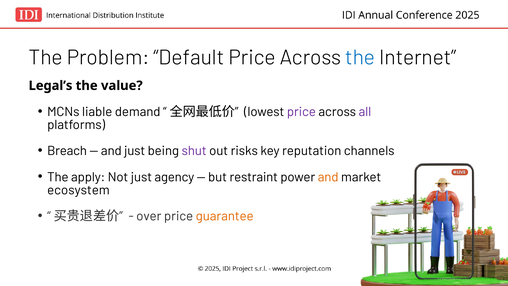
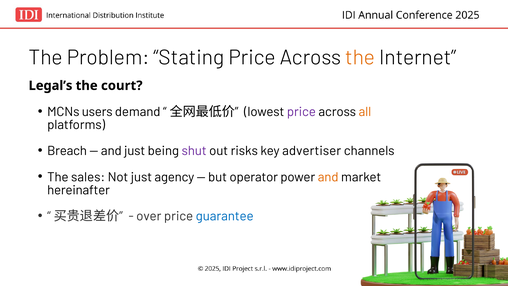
Default: Default -> Stating (189, 57)
the colour: blue -> orange (360, 57)
value: value -> court (122, 86)
liable: liable -> users (97, 112)
all colour: purple -> orange (365, 112)
reputation: reputation -> advertiser (312, 151)
apply: apply -> sales (88, 177)
restraint: restraint -> operator (254, 177)
ecosystem: ecosystem -> hereinafter (79, 190)
guarantee colour: orange -> blue (225, 216)
